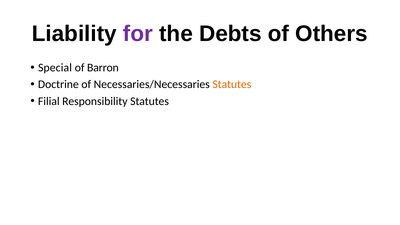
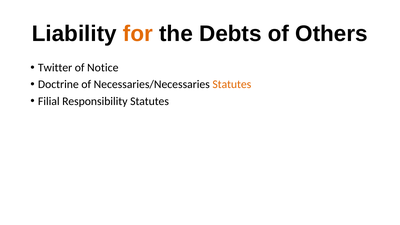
for colour: purple -> orange (138, 34)
Special: Special -> Twitter (55, 68)
Barron: Barron -> Notice (103, 68)
